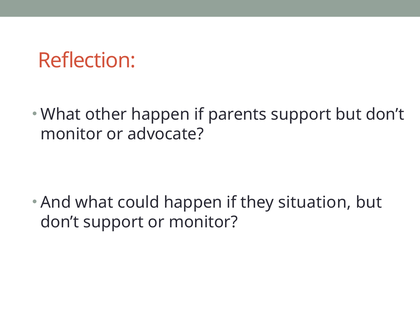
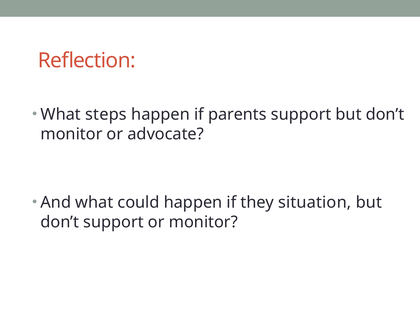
other: other -> steps (106, 115)
